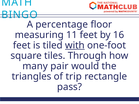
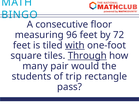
percentage: percentage -> consecutive (62, 25)
11: 11 -> 96 (72, 35)
16: 16 -> 72 (119, 35)
Through underline: none -> present (87, 56)
triangles: triangles -> students (32, 77)
